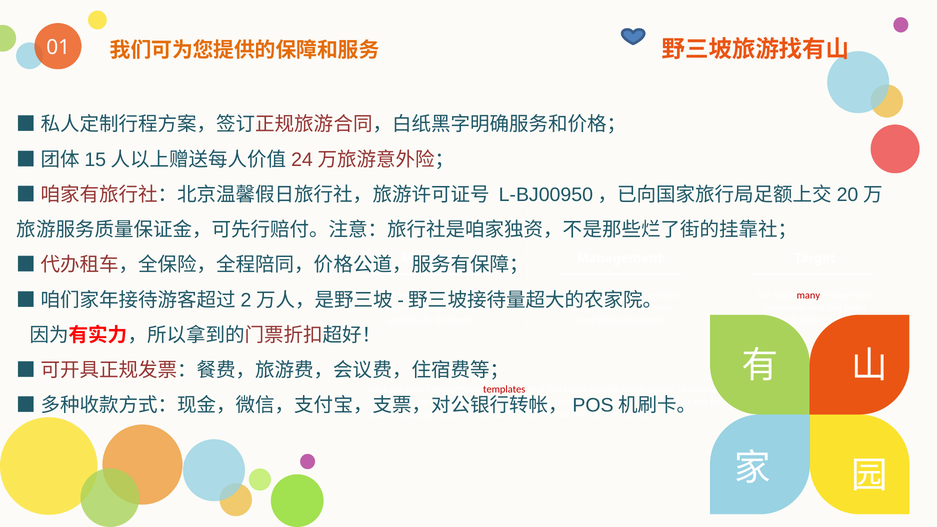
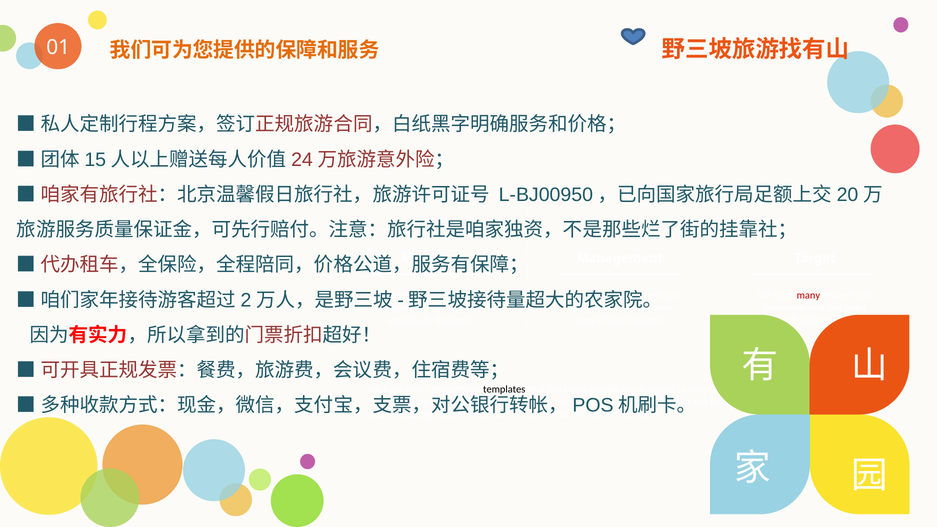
templates colour: red -> black (504, 389)
